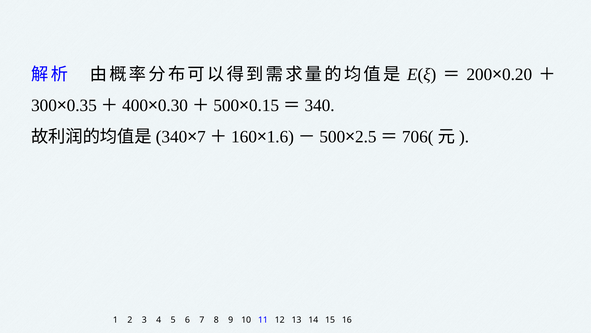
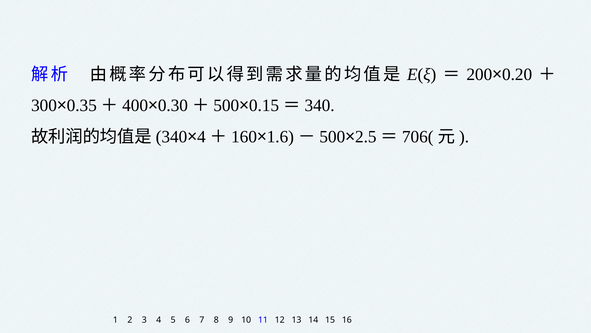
7: 7 -> 4 (201, 136)
